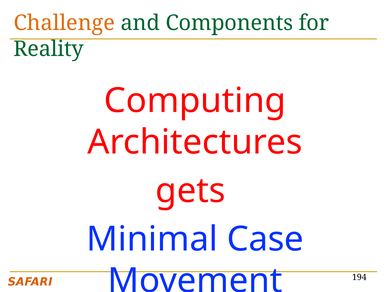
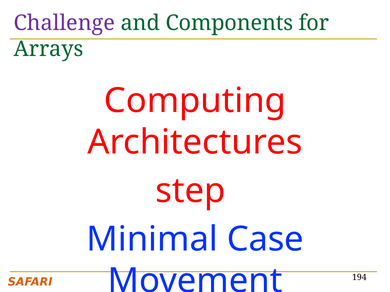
Challenge colour: orange -> purple (64, 23)
Reality: Reality -> Arrays (48, 49)
gets: gets -> step (190, 191)
